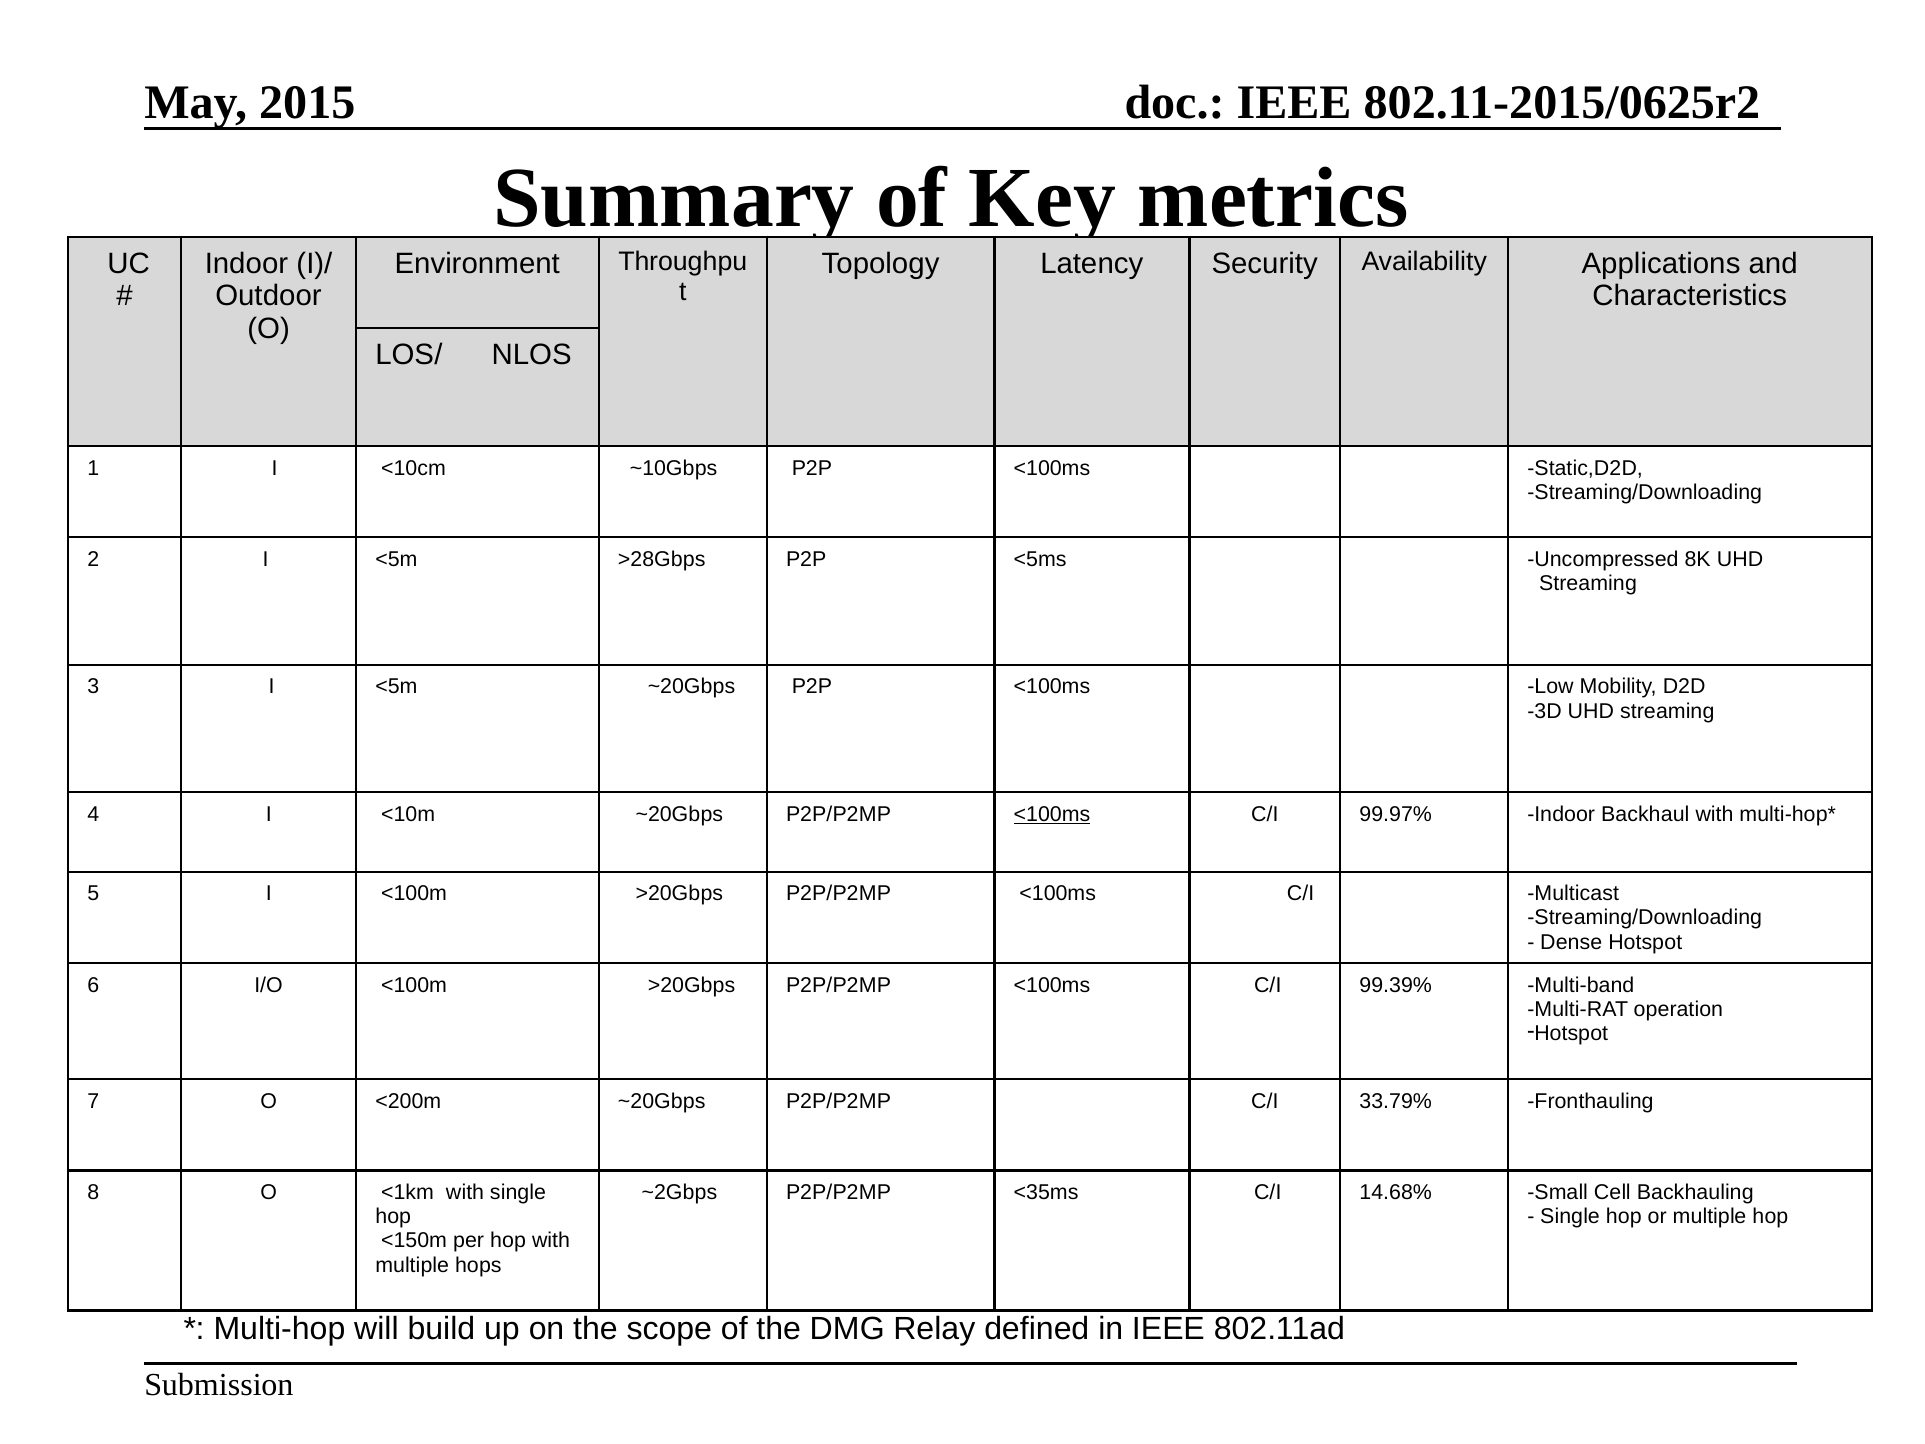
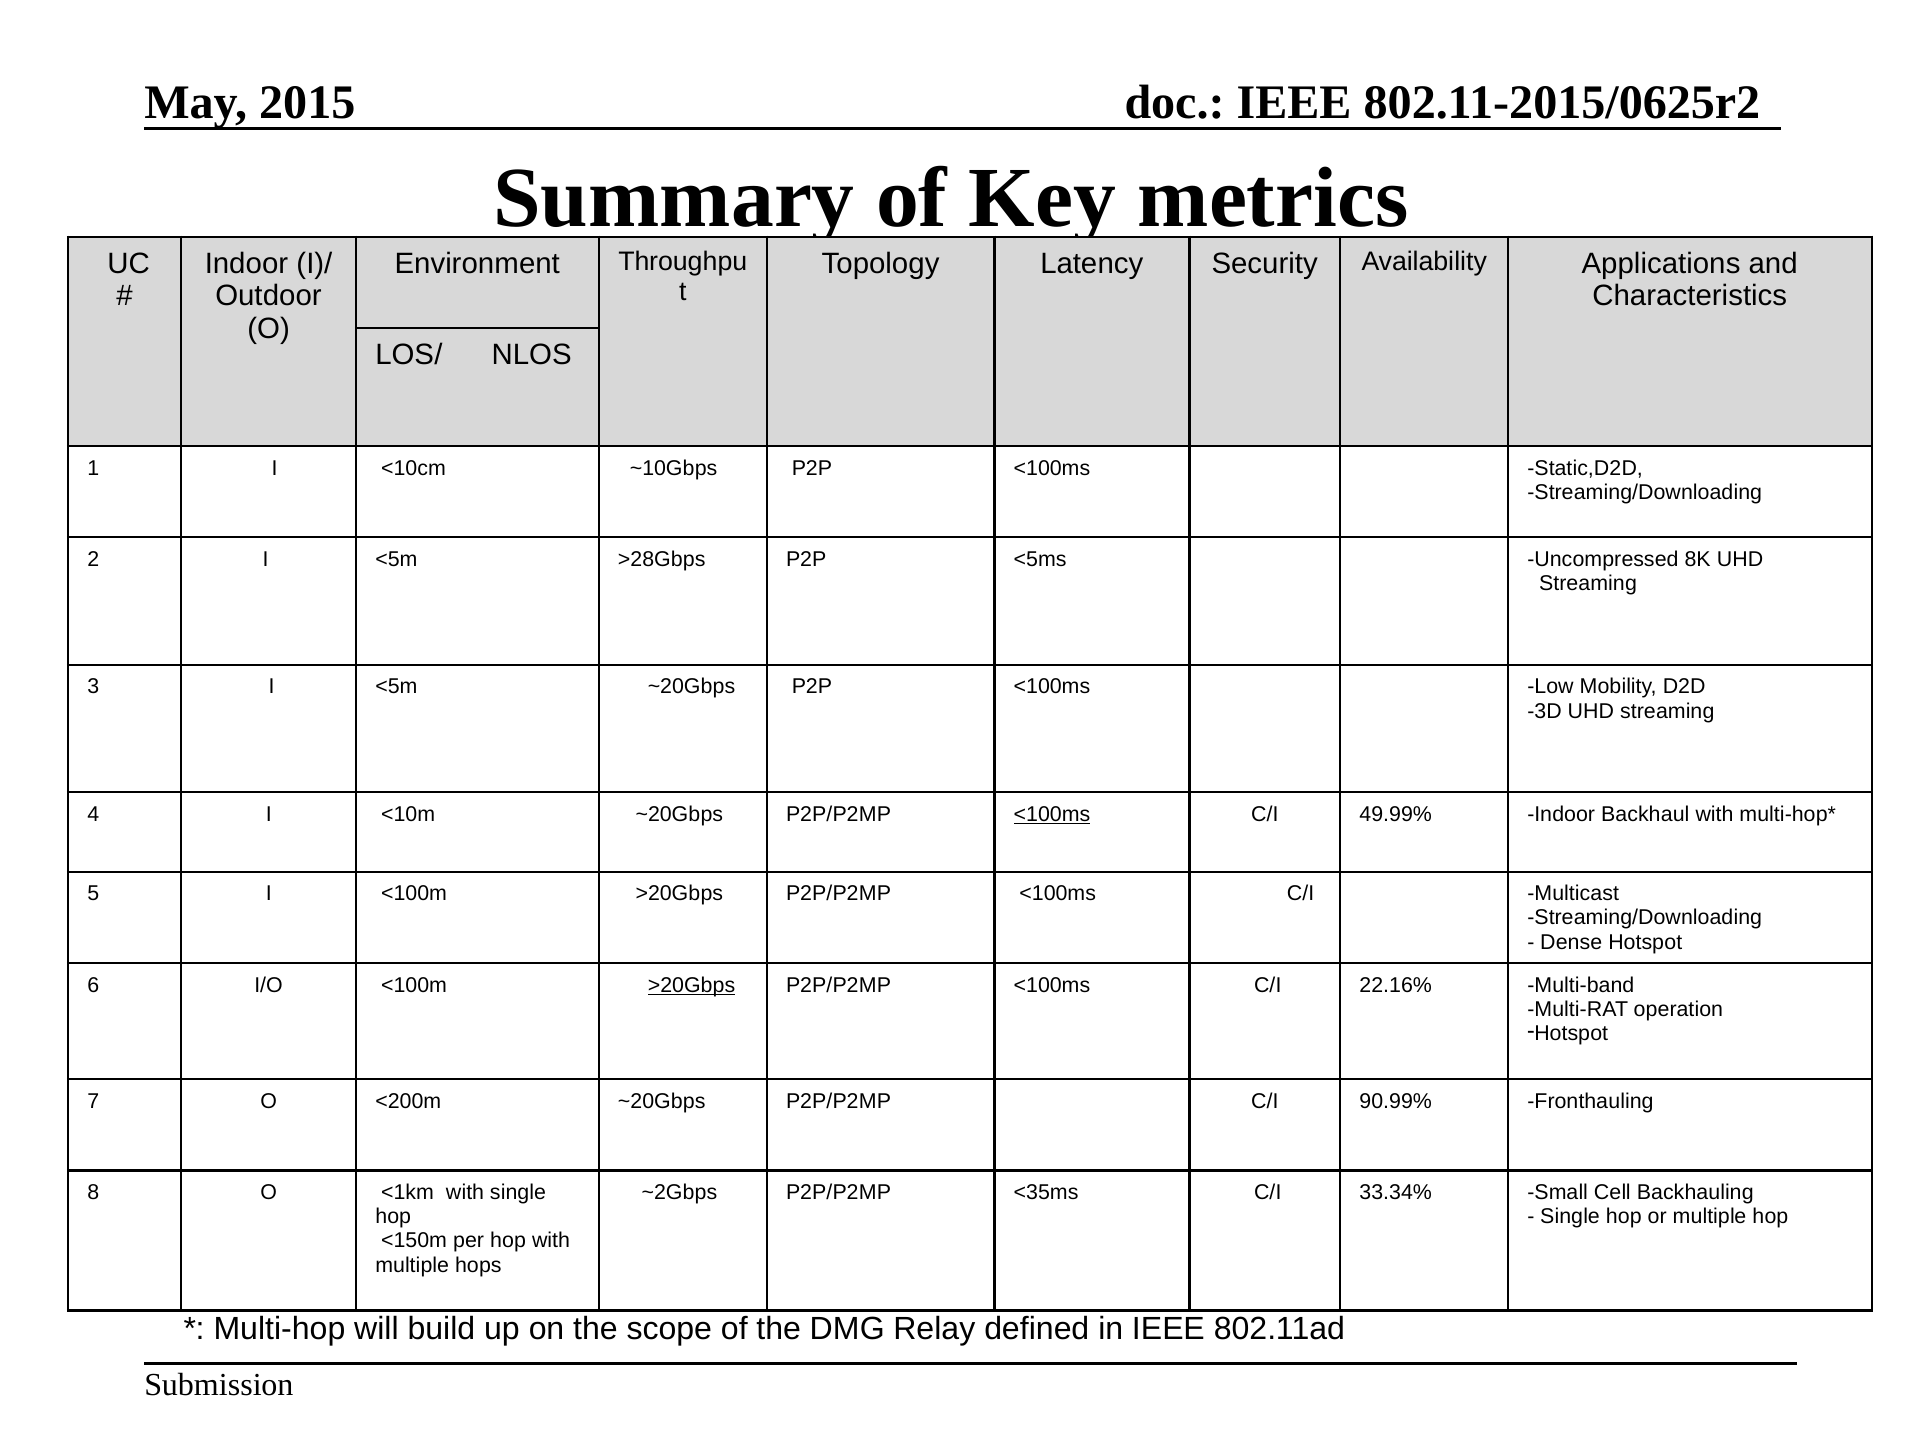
99.97%: 99.97% -> 49.99% (1396, 814)
>20Gbps underline: none -> present (692, 985)
99.39%: 99.39% -> 22.16% (1396, 985)
33.79%: 33.79% -> 90.99% (1396, 1101)
14.68%: 14.68% -> 33.34% (1396, 1193)
